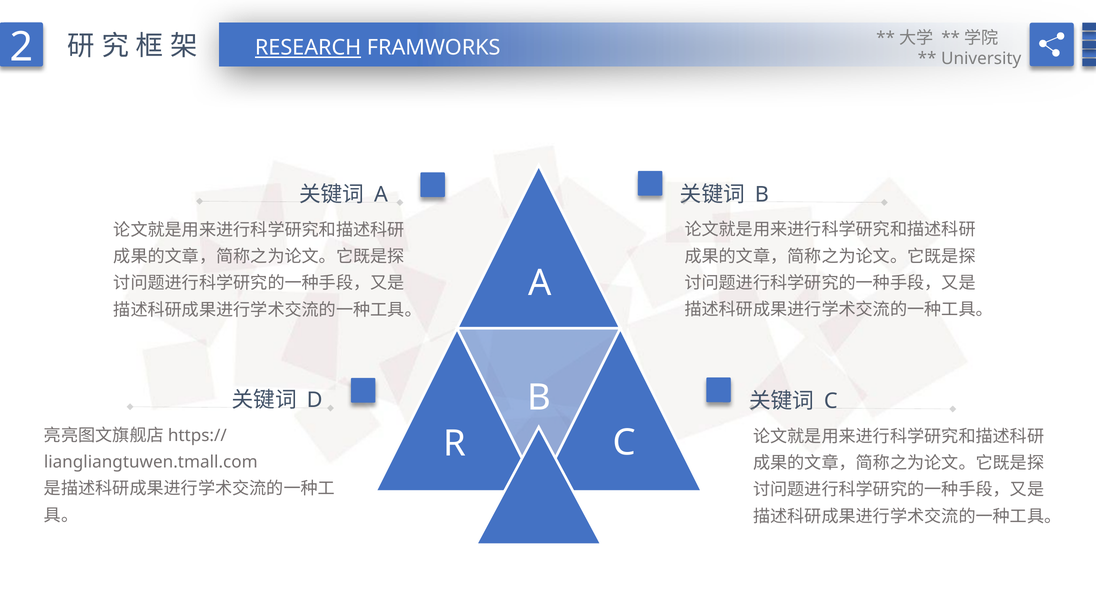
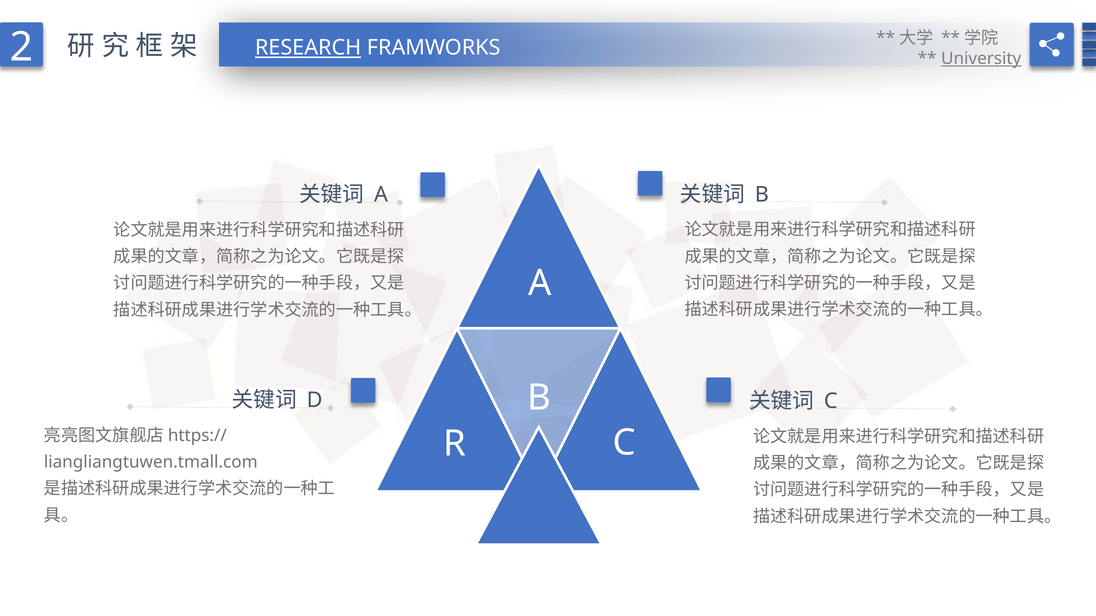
University underline: none -> present (981, 59)
